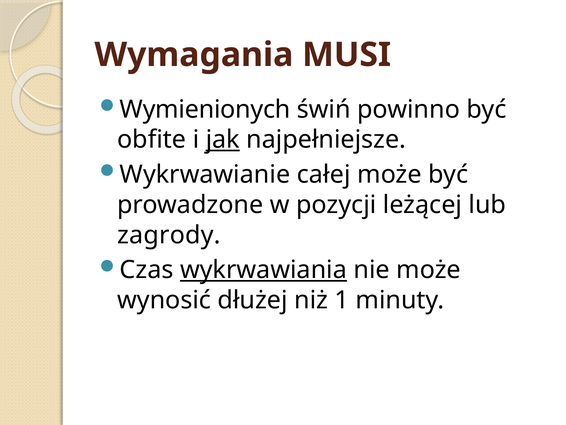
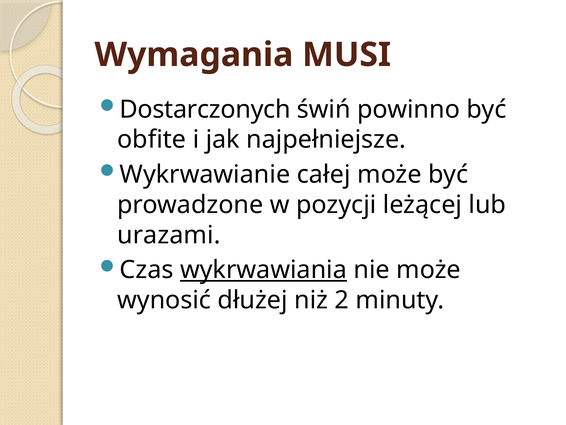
Wymienionych: Wymienionych -> Dostarczonych (205, 109)
jak underline: present -> none (223, 139)
zagrody: zagrody -> urazami (169, 235)
1: 1 -> 2 (342, 300)
